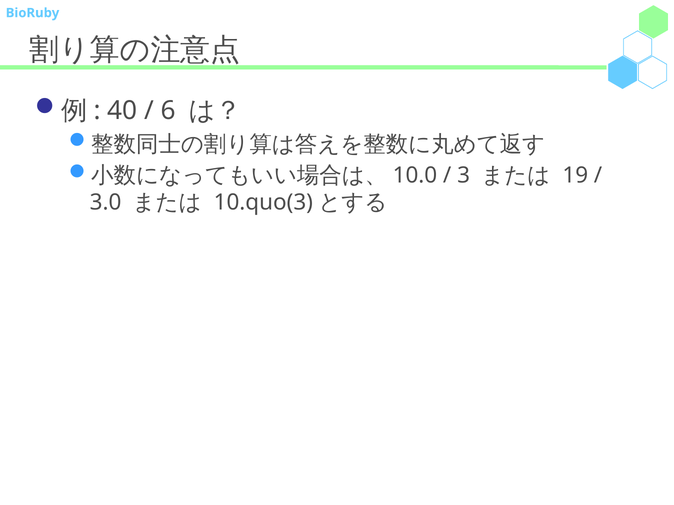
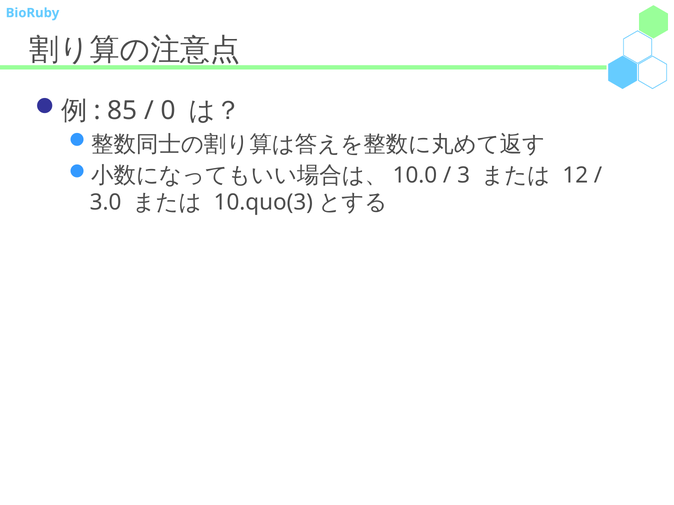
40: 40 -> 85 (122, 111)
6: 6 -> 0 (168, 111)
19: 19 -> 12 (575, 176)
